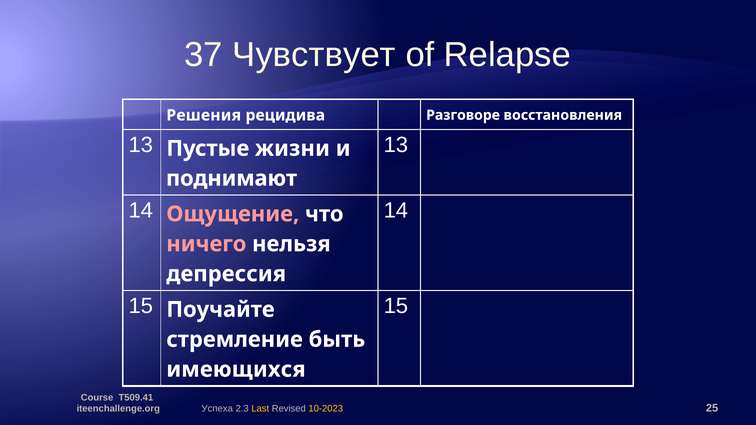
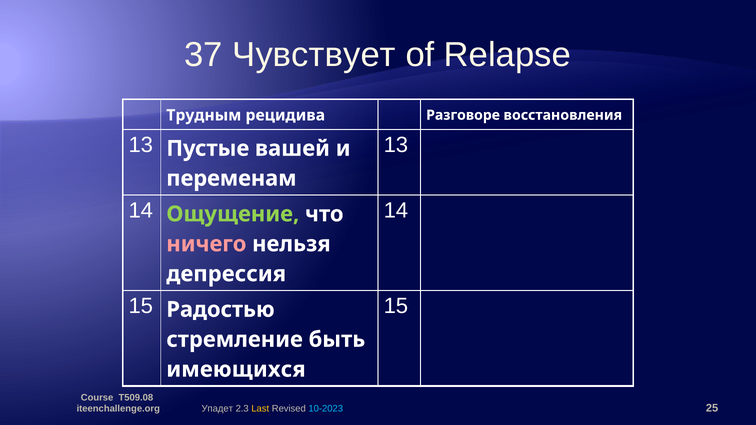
Решения: Решения -> Трудным (204, 115)
жизни: жизни -> вашей (292, 149)
поднимают: поднимают -> переменам (231, 179)
Ощущение colour: pink -> light green (233, 214)
Поучайте: Поучайте -> Радостью (220, 310)
T509.41: T509.41 -> T509.08 (136, 398)
Успеха: Успеха -> Упадет (217, 409)
10-2023 colour: yellow -> light blue (326, 409)
